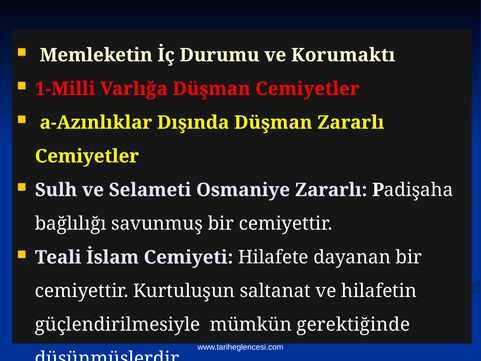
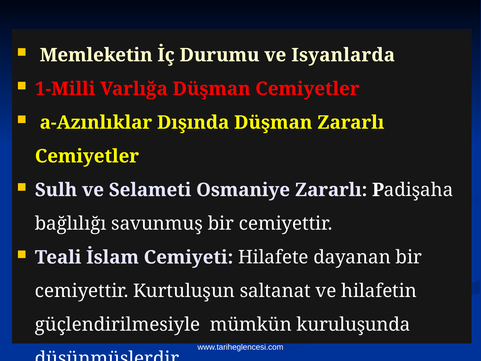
Korumaktı: Korumaktı -> Isyanlarda (343, 55)
gerektiğinde: gerektiğinde -> kuruluşunda (354, 325)
